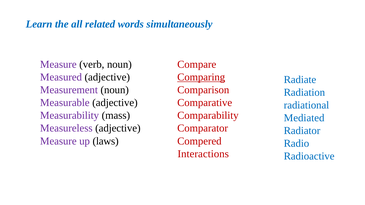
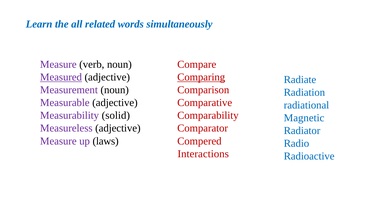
Measured underline: none -> present (61, 77)
mass: mass -> solid (116, 116)
Mediated: Mediated -> Magnetic (304, 118)
